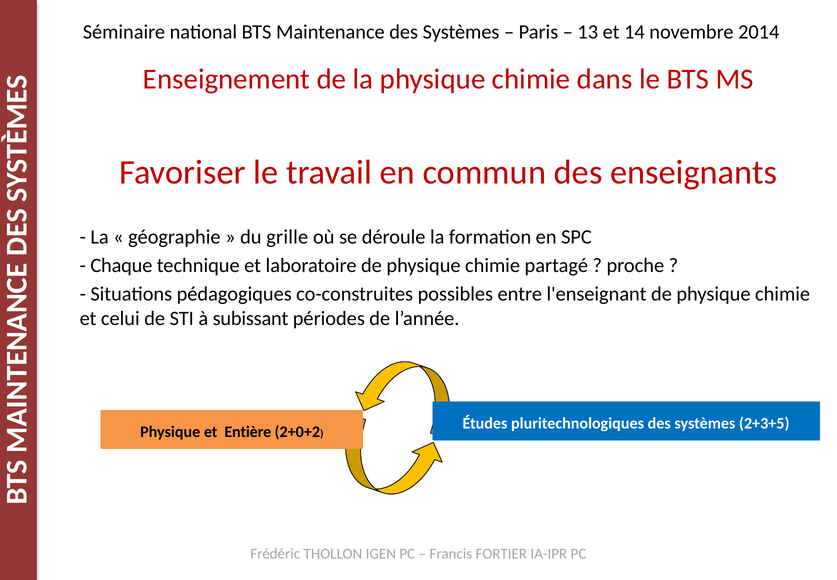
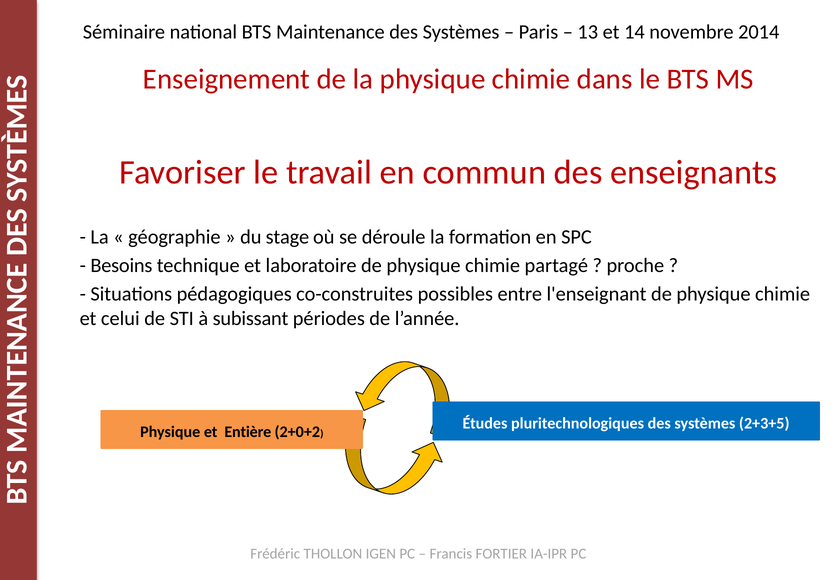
grille: grille -> stage (287, 237)
Chaque: Chaque -> Besoins (121, 265)
